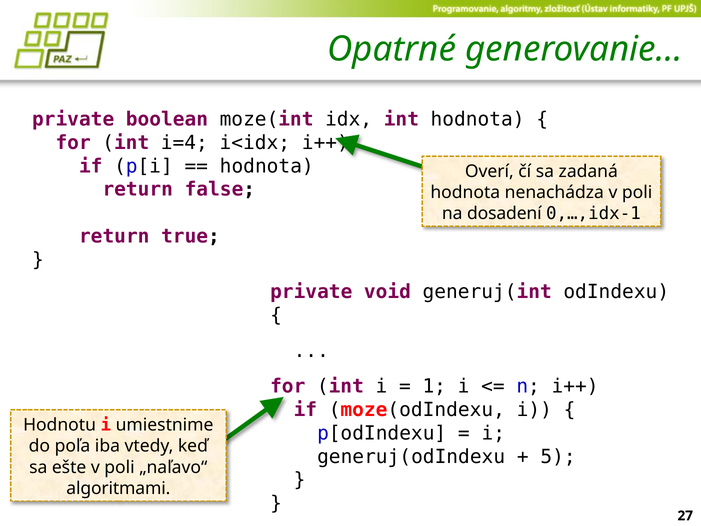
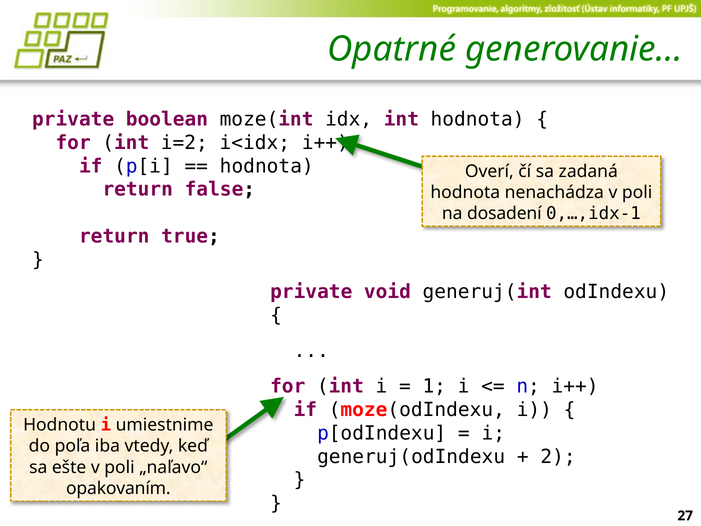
i=4: i=4 -> i=2 (184, 143)
5: 5 -> 2 (558, 456)
algoritmami: algoritmami -> opakovaním (118, 488)
